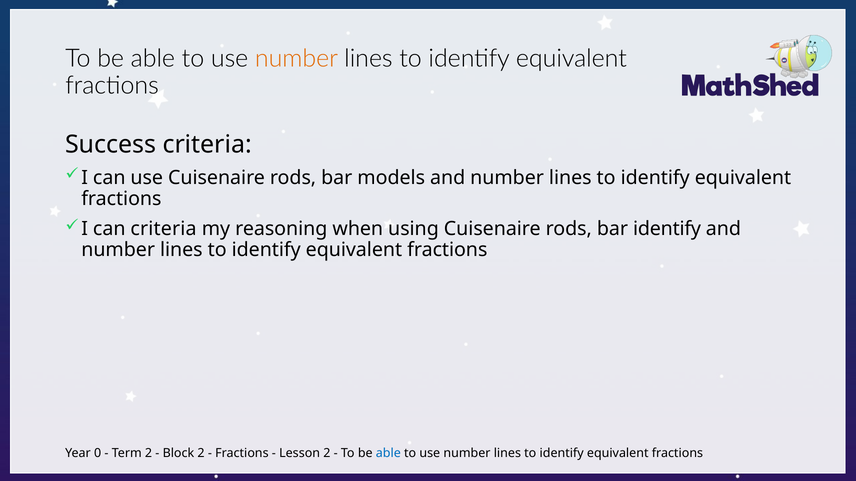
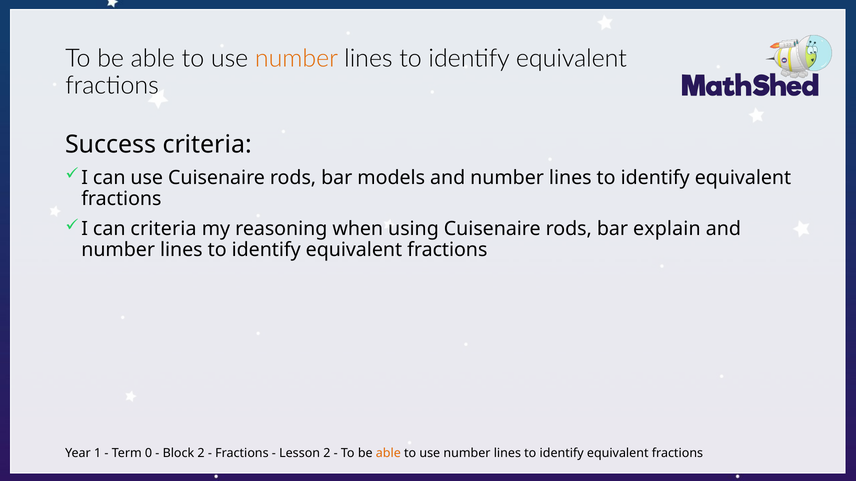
bar identify: identify -> explain (667, 229)
0: 0 -> 1 (98, 454)
Term 2: 2 -> 0 (149, 454)
able colour: blue -> orange (388, 454)
